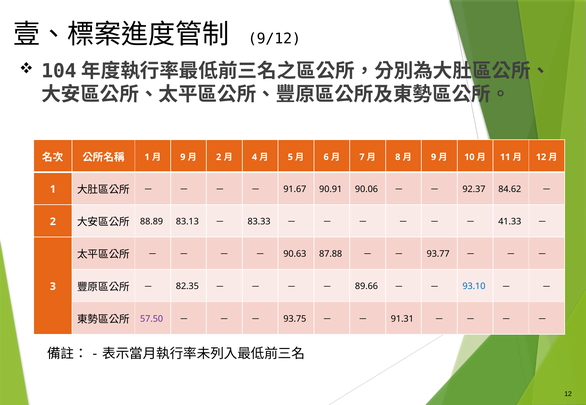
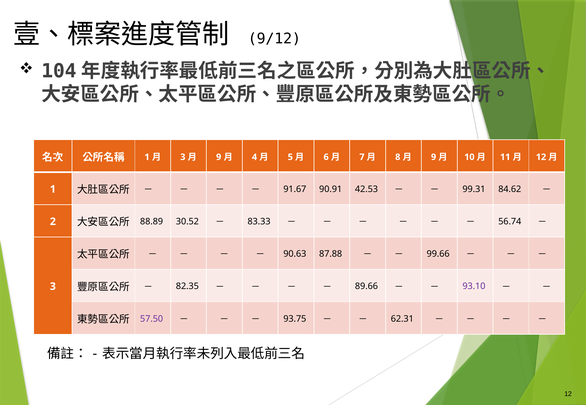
9: 9 -> 3 (183, 157)
2: 2 -> 9 (219, 157)
90.06: 90.06 -> 42.53 (366, 189)
92.37: 92.37 -> 99.31 (474, 189)
83.13: 83.13 -> 30.52 (187, 222)
41.33: 41.33 -> 56.74 (510, 222)
93.77: 93.77 -> 99.66 (438, 254)
93.10 colour: blue -> purple (474, 287)
91.31: 91.31 -> 62.31 (402, 319)
